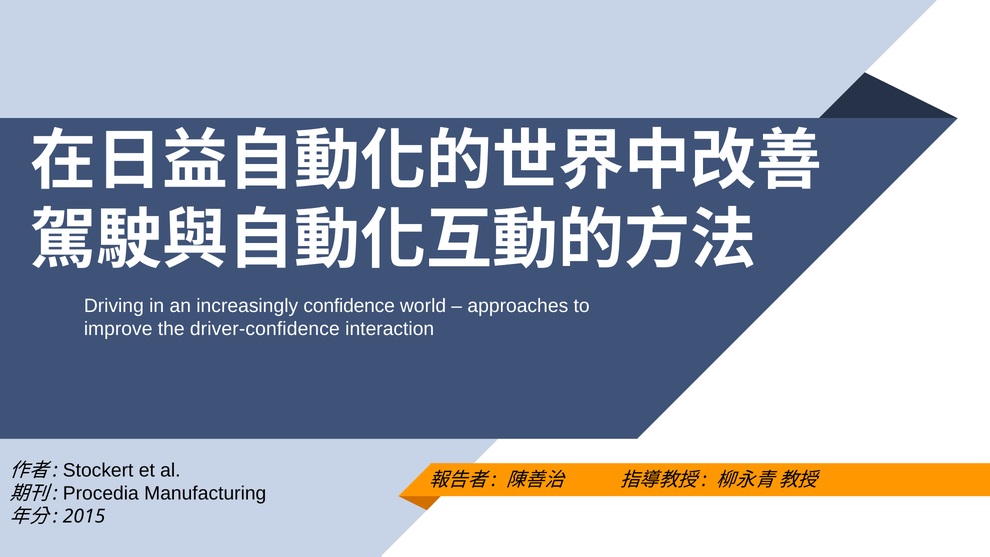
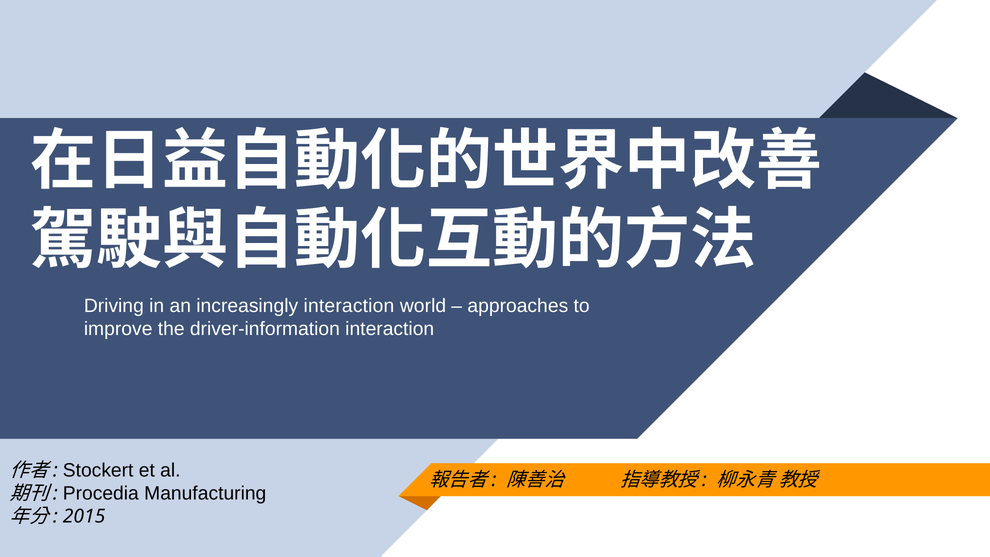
increasingly confidence: confidence -> interaction (349, 306)
driver-confidence: driver-confidence -> driver-information (265, 329)
